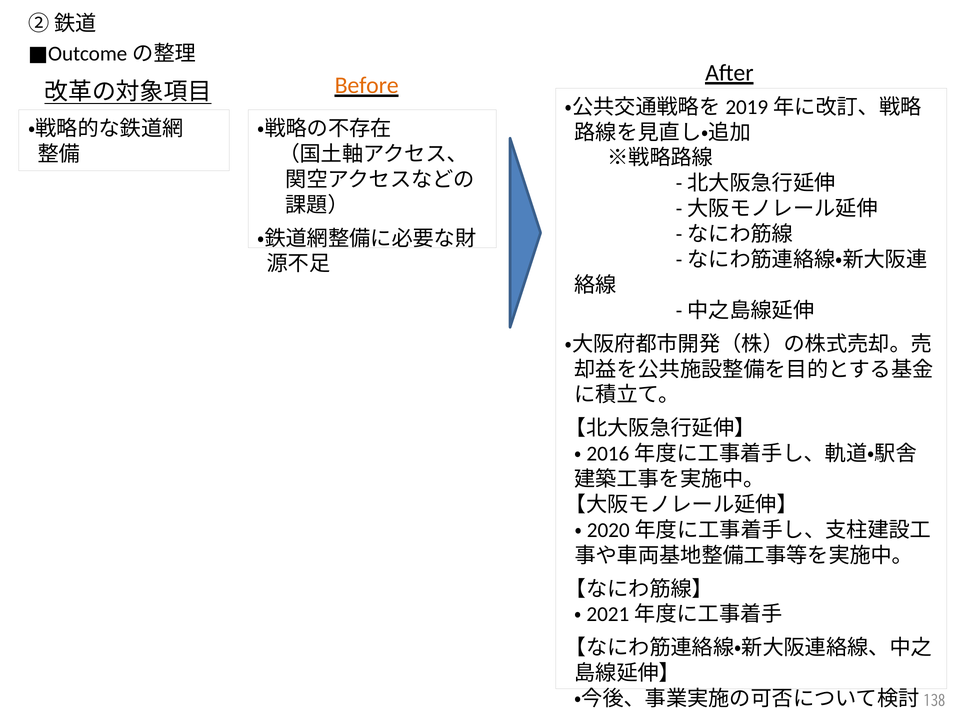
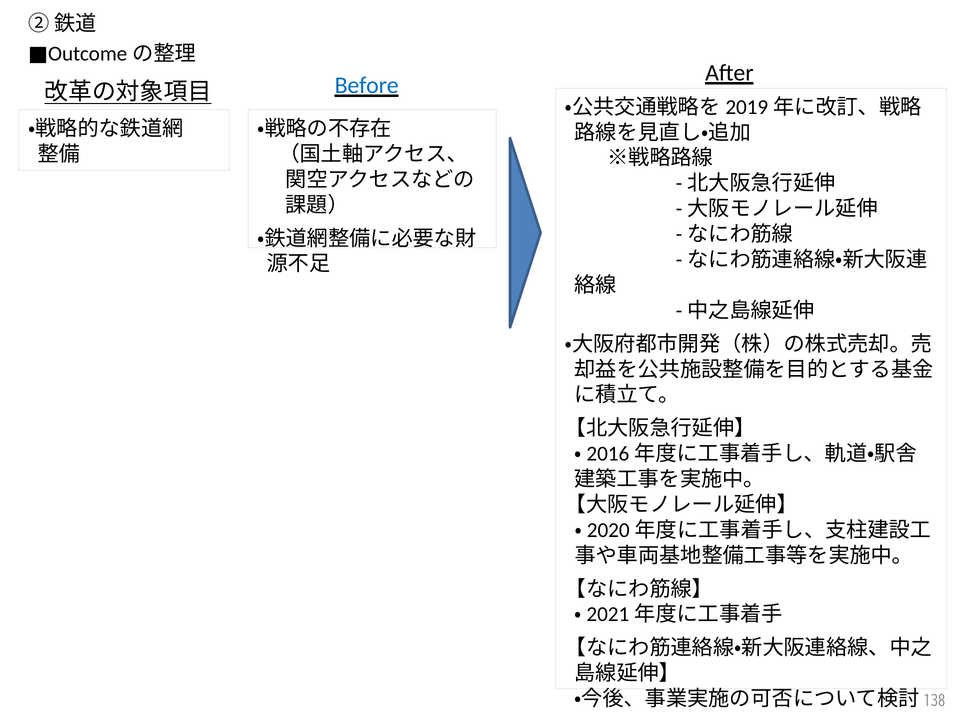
Before colour: orange -> blue (367, 85)
